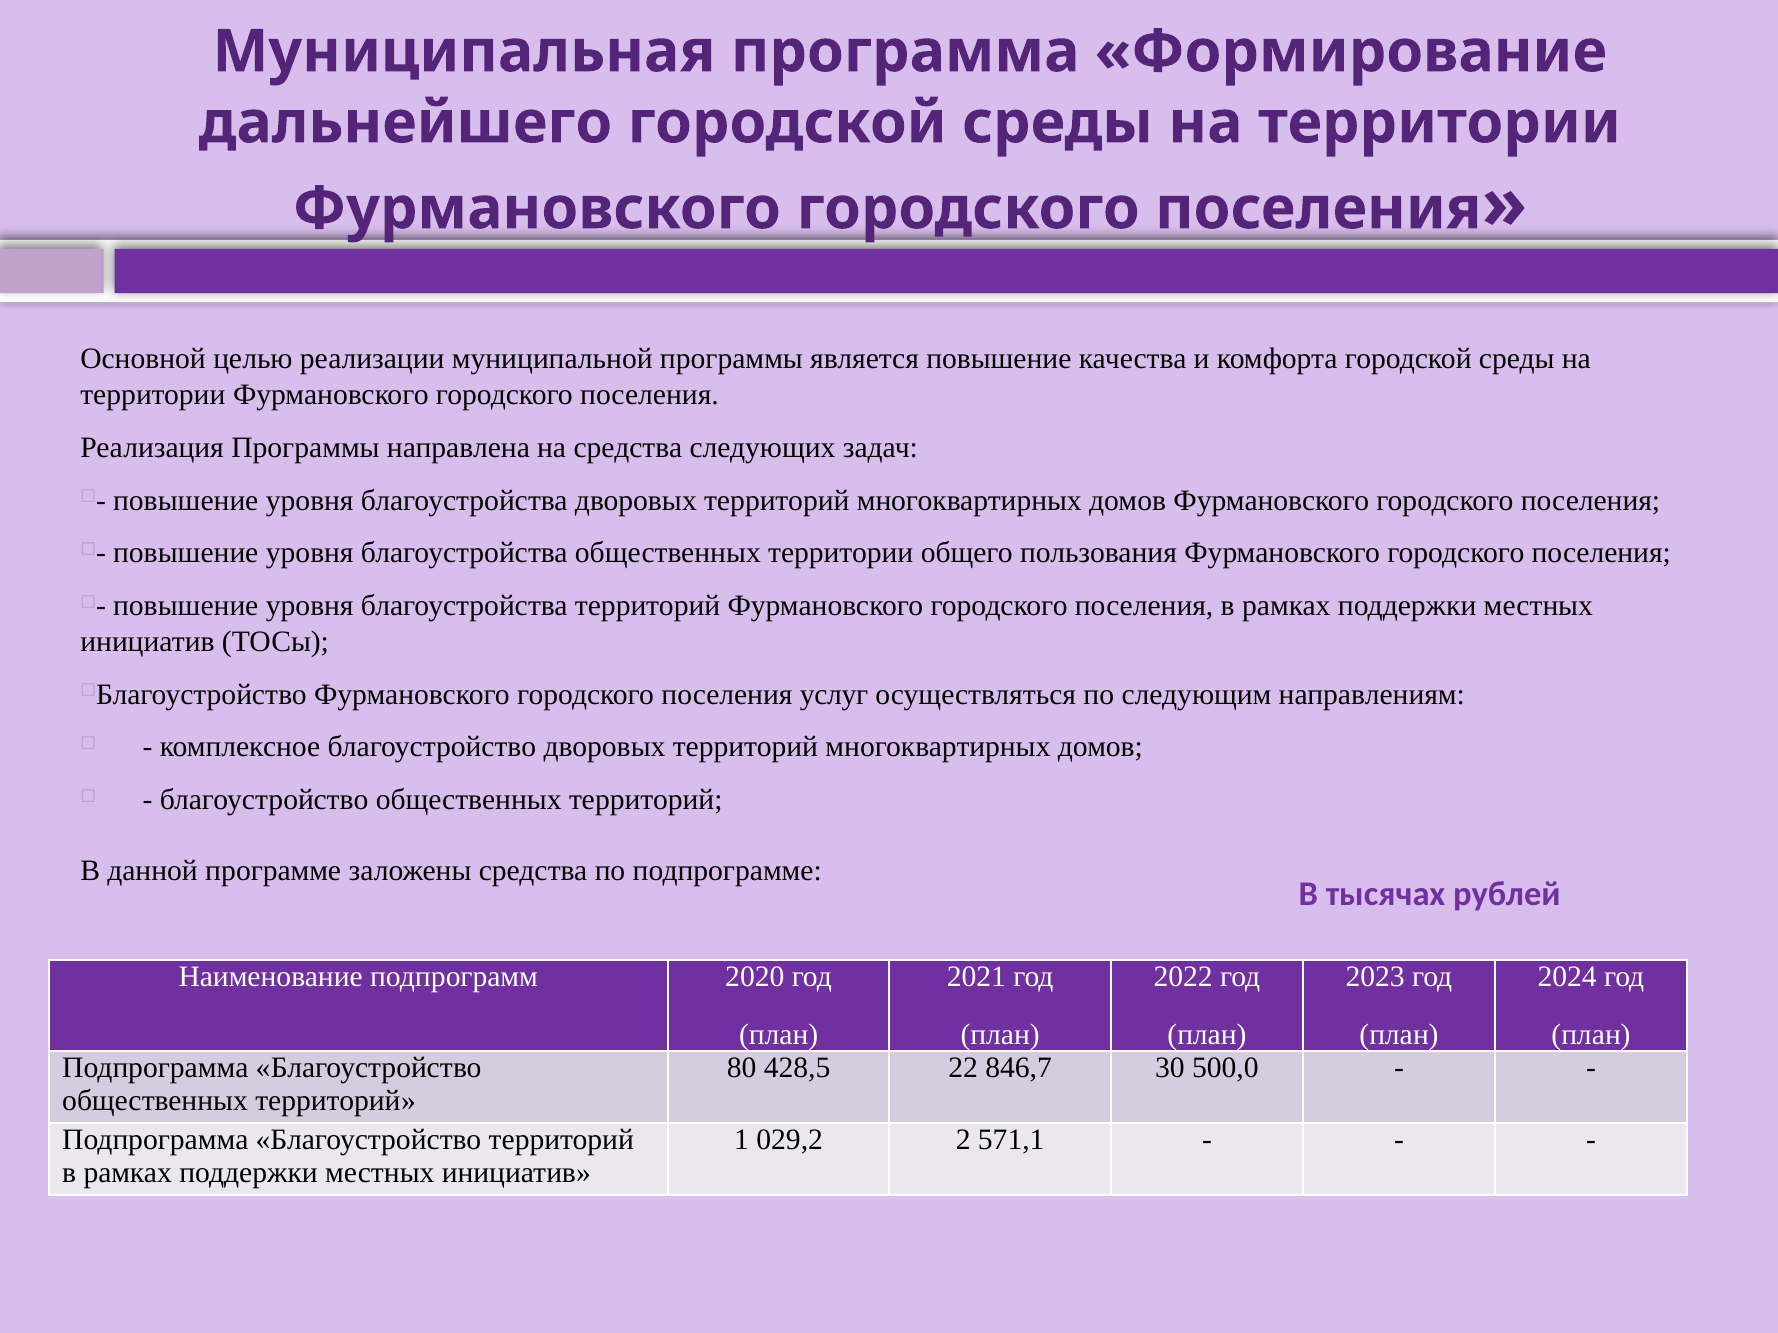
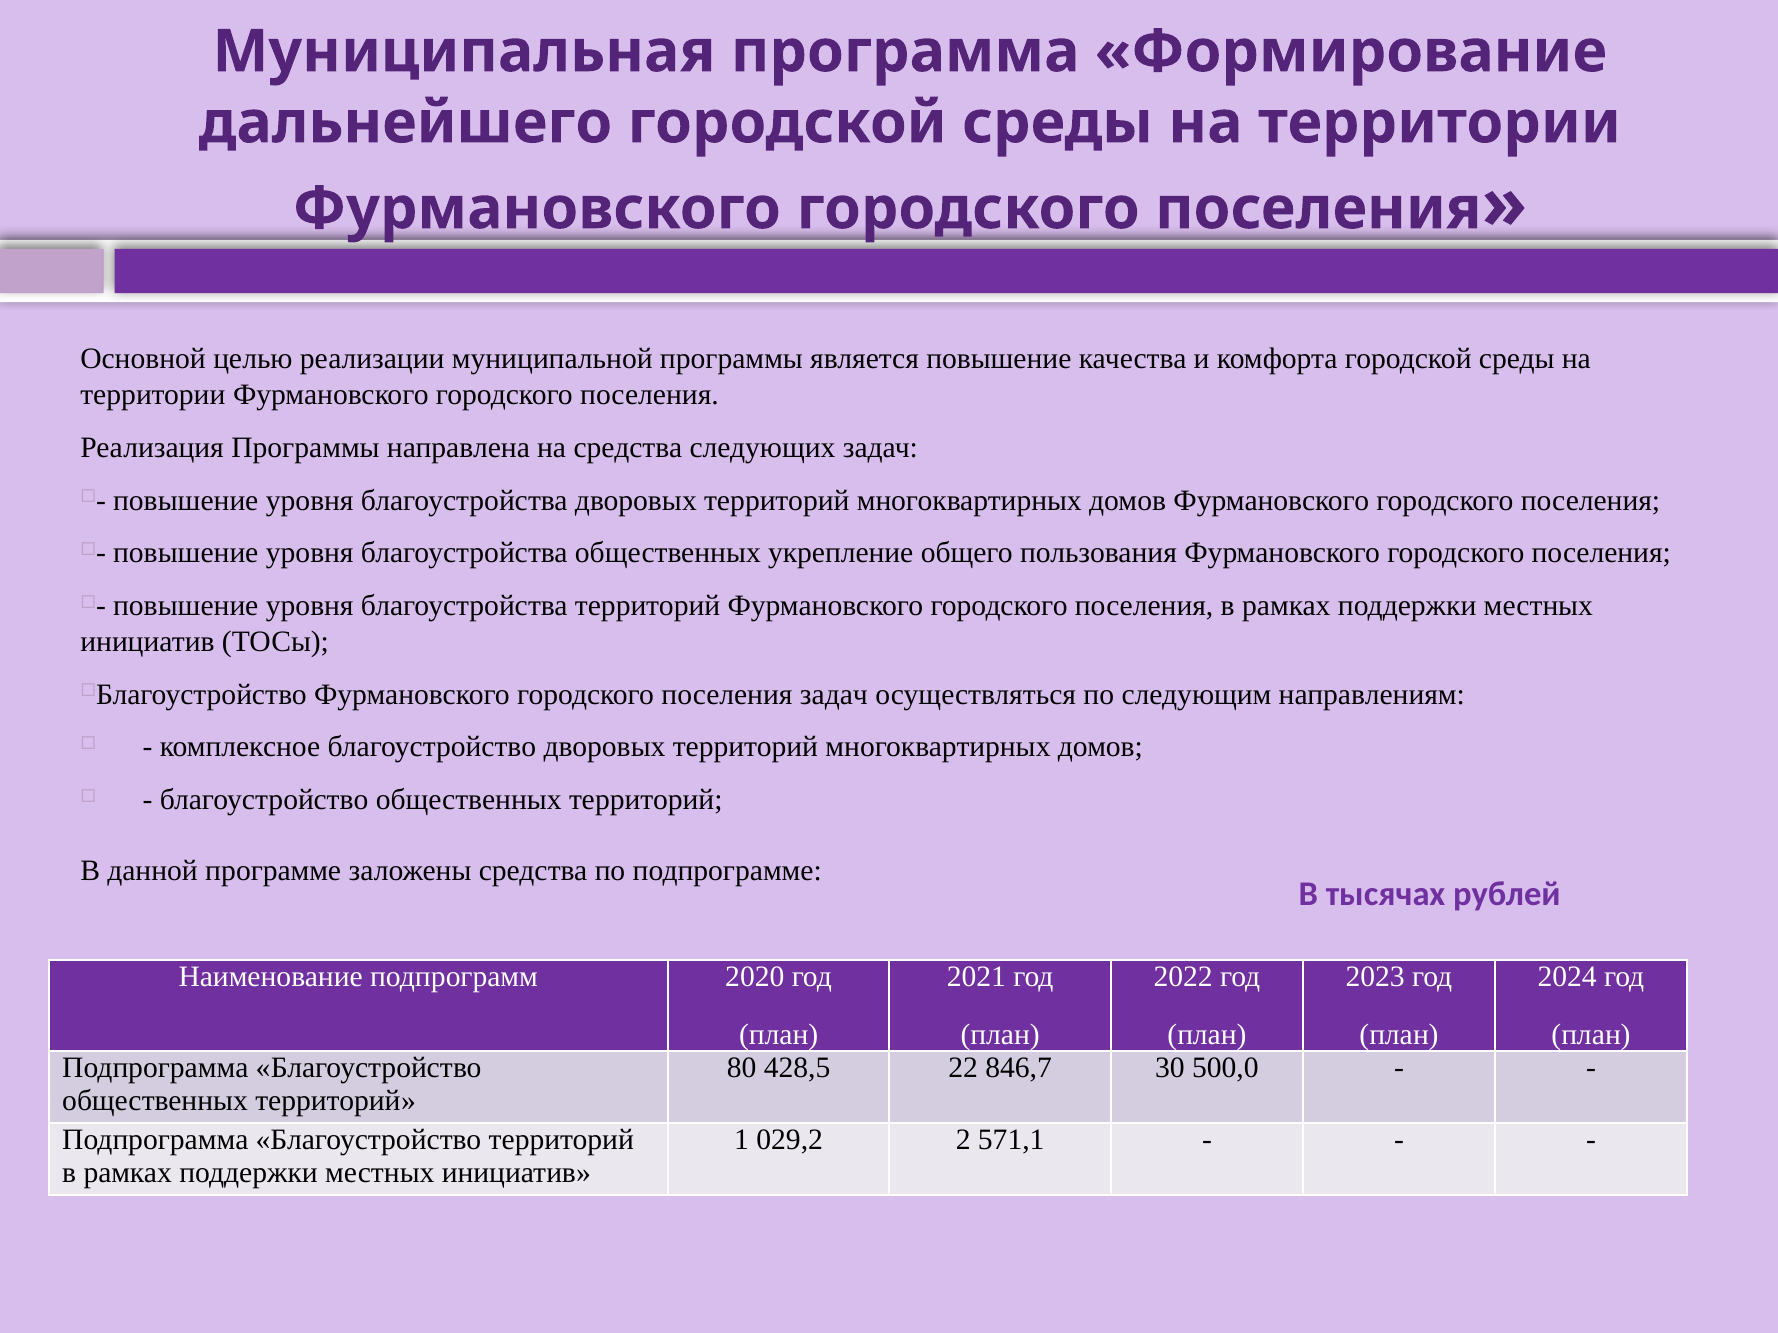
общественных территории: территории -> укрепление (841, 553)
поселения услуг: услуг -> задач (834, 695)
